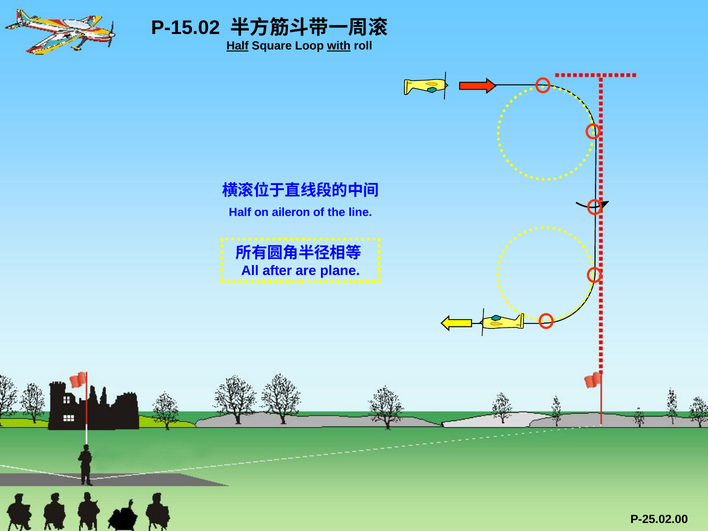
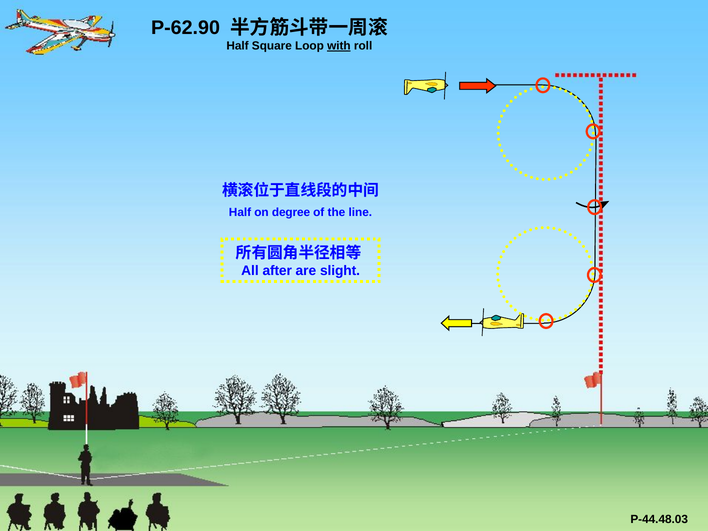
P-15.02: P-15.02 -> P-62.90 (185, 28)
Half underline: present -> none (238, 46)
aileron: aileron -> degree (291, 213)
plane: plane -> slight (340, 271)
P-25.02.00: P-25.02.00 -> P-44.48.03 (659, 519)
